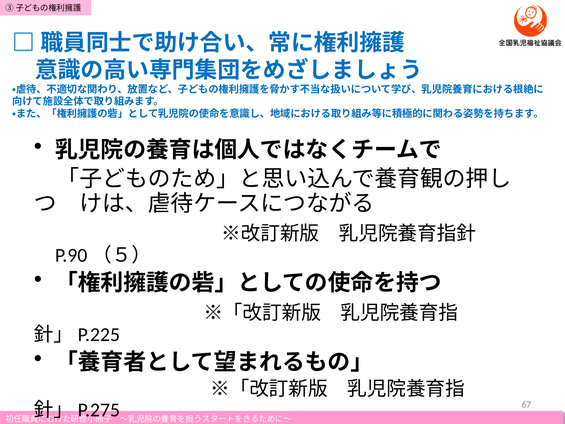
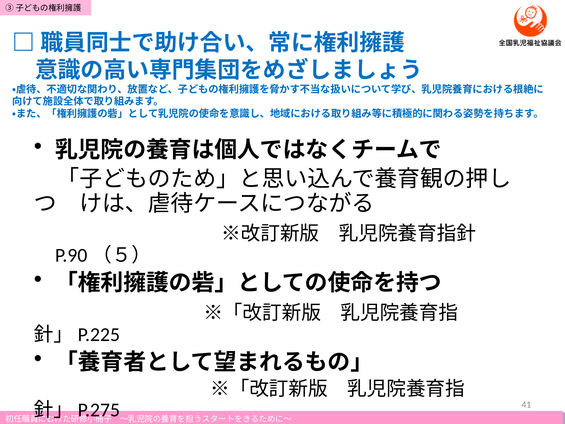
67: 67 -> 41 (526, 405)
